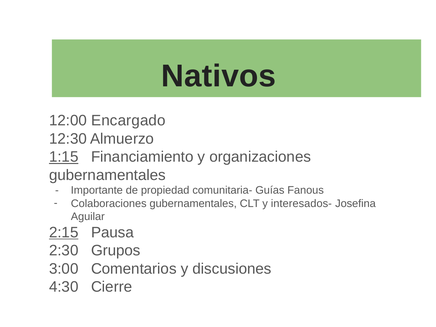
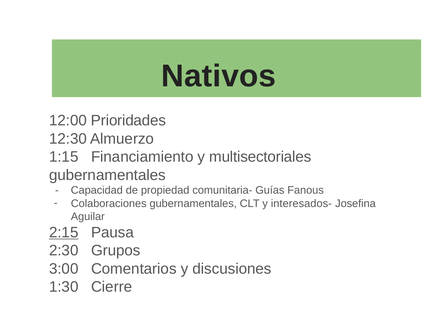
Encargado: Encargado -> Prioridades (129, 121)
1:15 underline: present -> none (64, 157)
organizaciones: organizaciones -> multisectoriales (260, 157)
Importante: Importante -> Capacidad (97, 190)
4:30: 4:30 -> 1:30 (64, 287)
